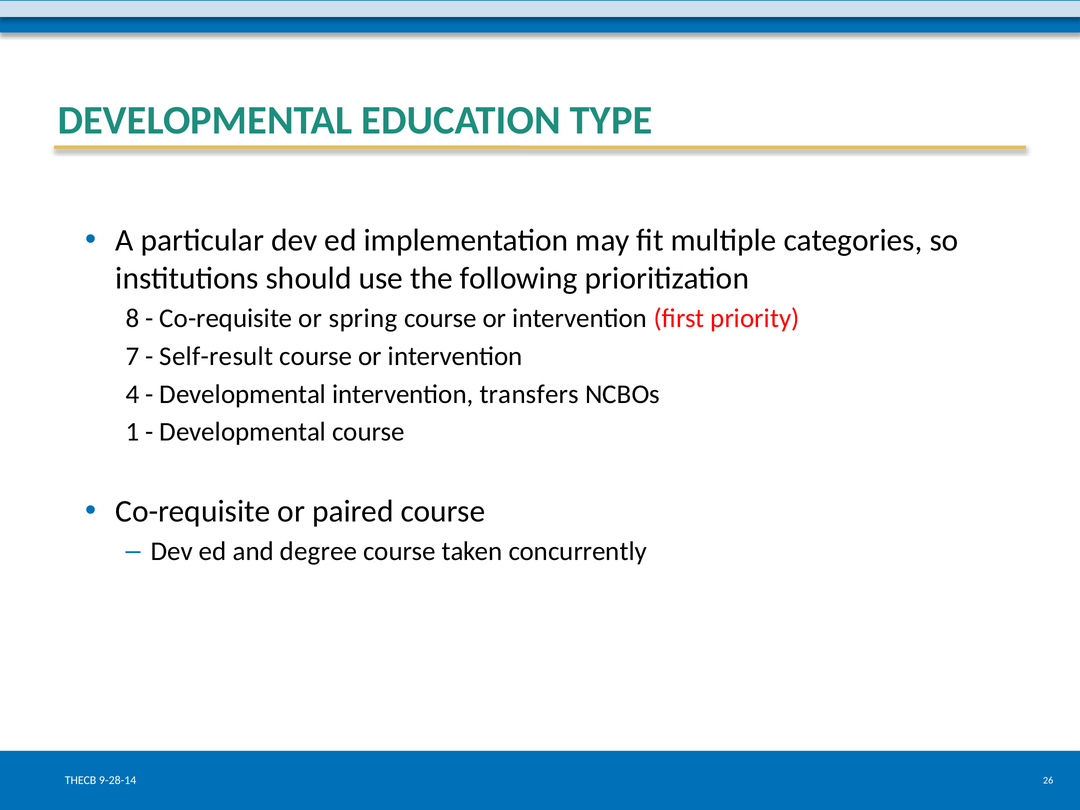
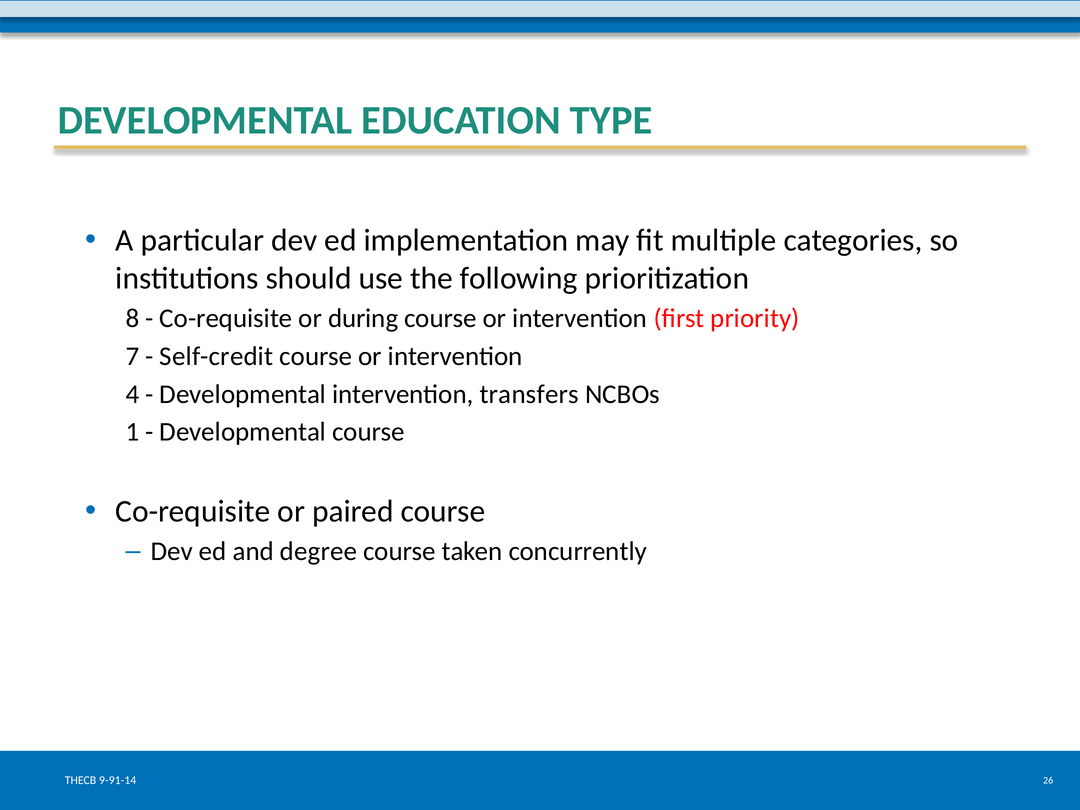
spring: spring -> during (363, 318)
Self-result: Self-result -> Self-credit (216, 356)
9-28-14: 9-28-14 -> 9-91-14 (118, 780)
